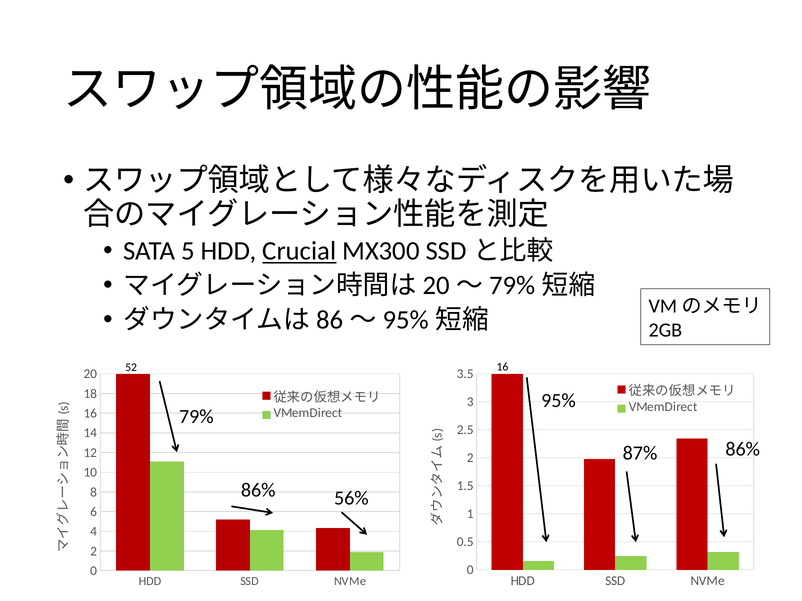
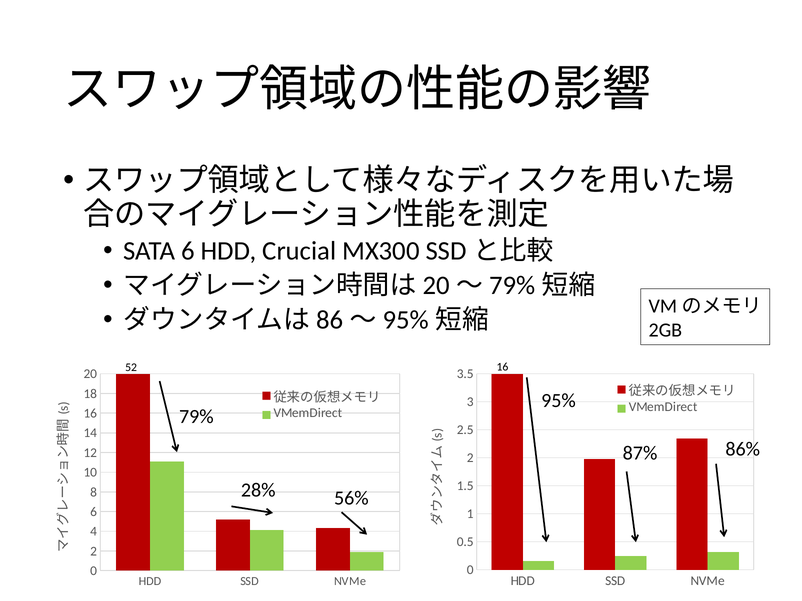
SATA 5: 5 -> 6 (188, 251)
Crucial underline: present -> none (299, 251)
86%: 86% -> 28% (258, 491)
